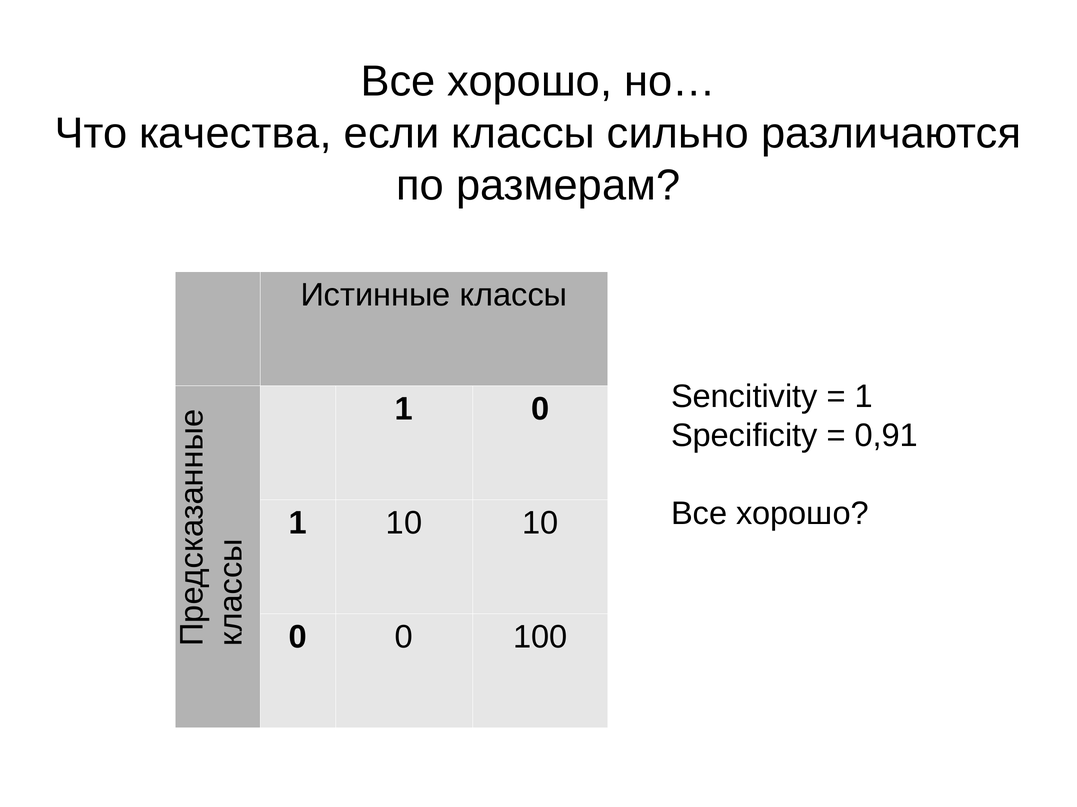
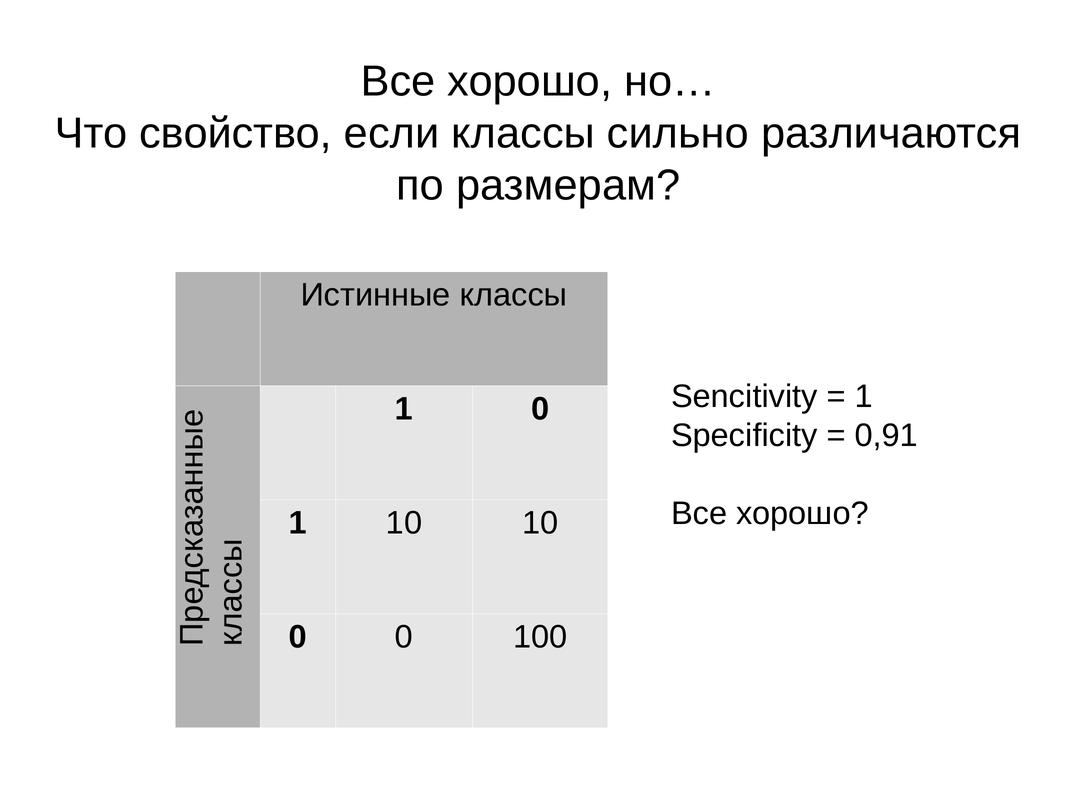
качества: качества -> свойство (236, 133)
